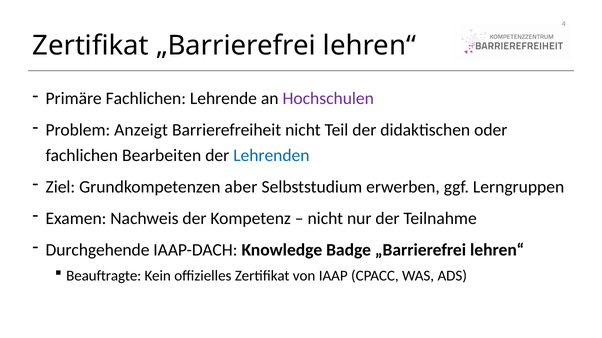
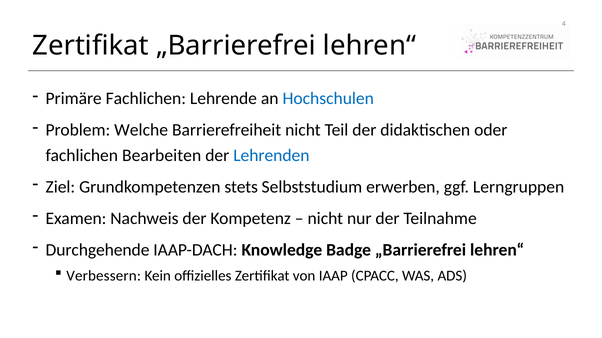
Hochschulen colour: purple -> blue (328, 99)
Anzeigt: Anzeigt -> Welche (141, 130)
aber: aber -> stets (241, 187)
Beauftragte: Beauftragte -> Verbessern (104, 276)
